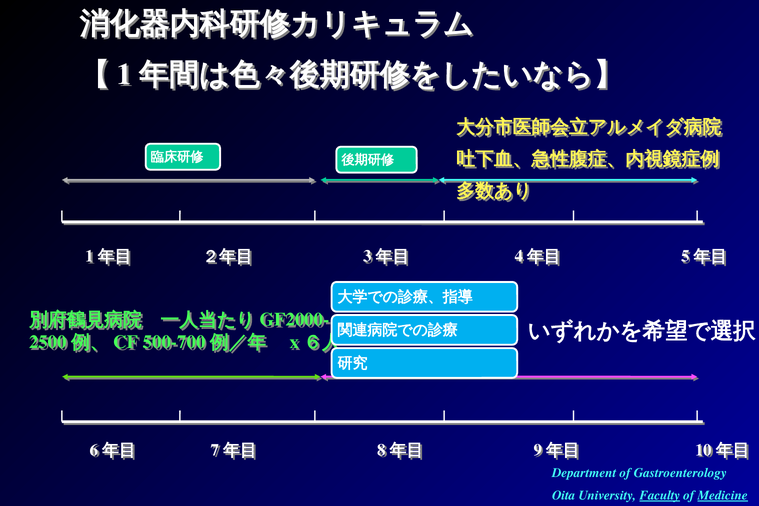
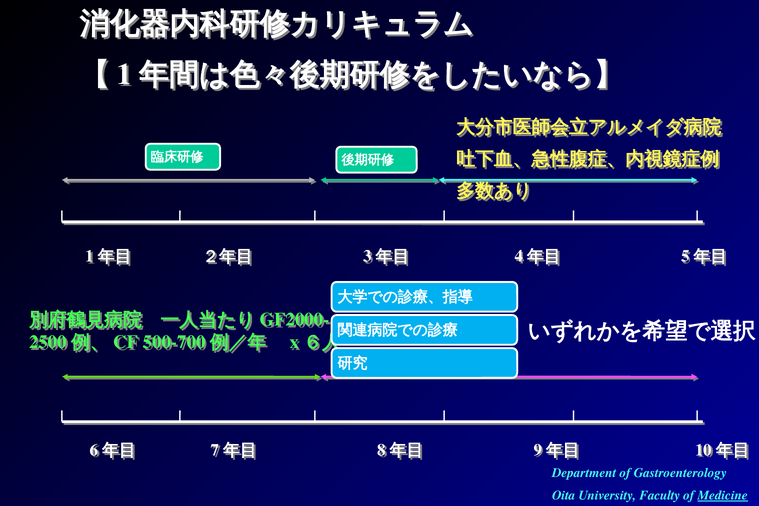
Faculty underline: present -> none (660, 495)
